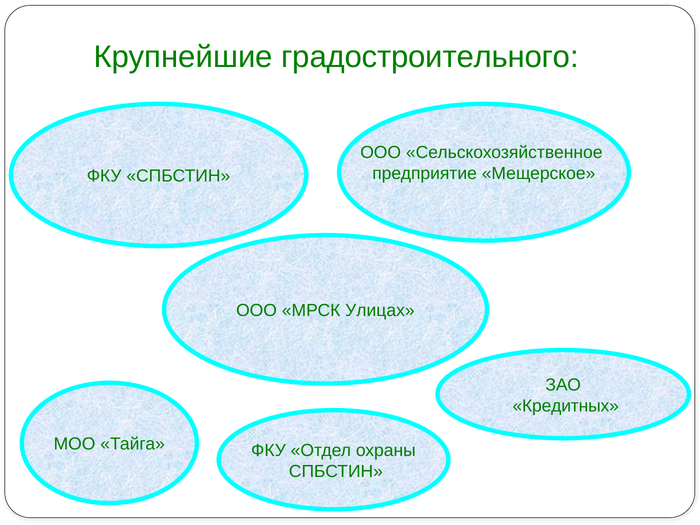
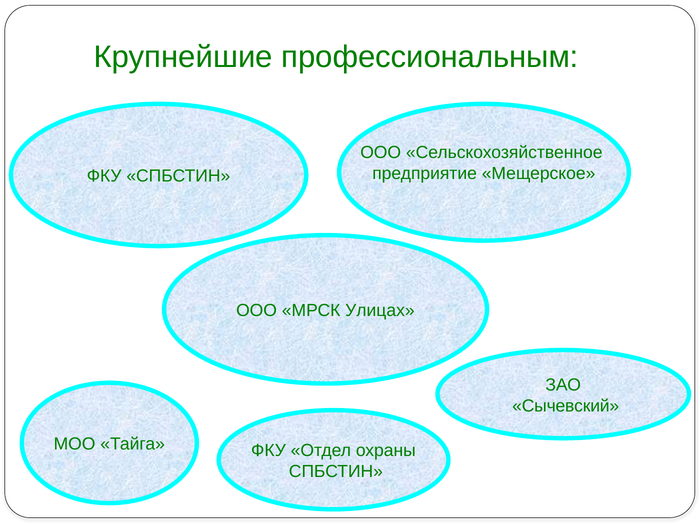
градостроительного: градостроительного -> профессиональным (430, 57)
Кредитных: Кредитных -> Сычевский (566, 406)
